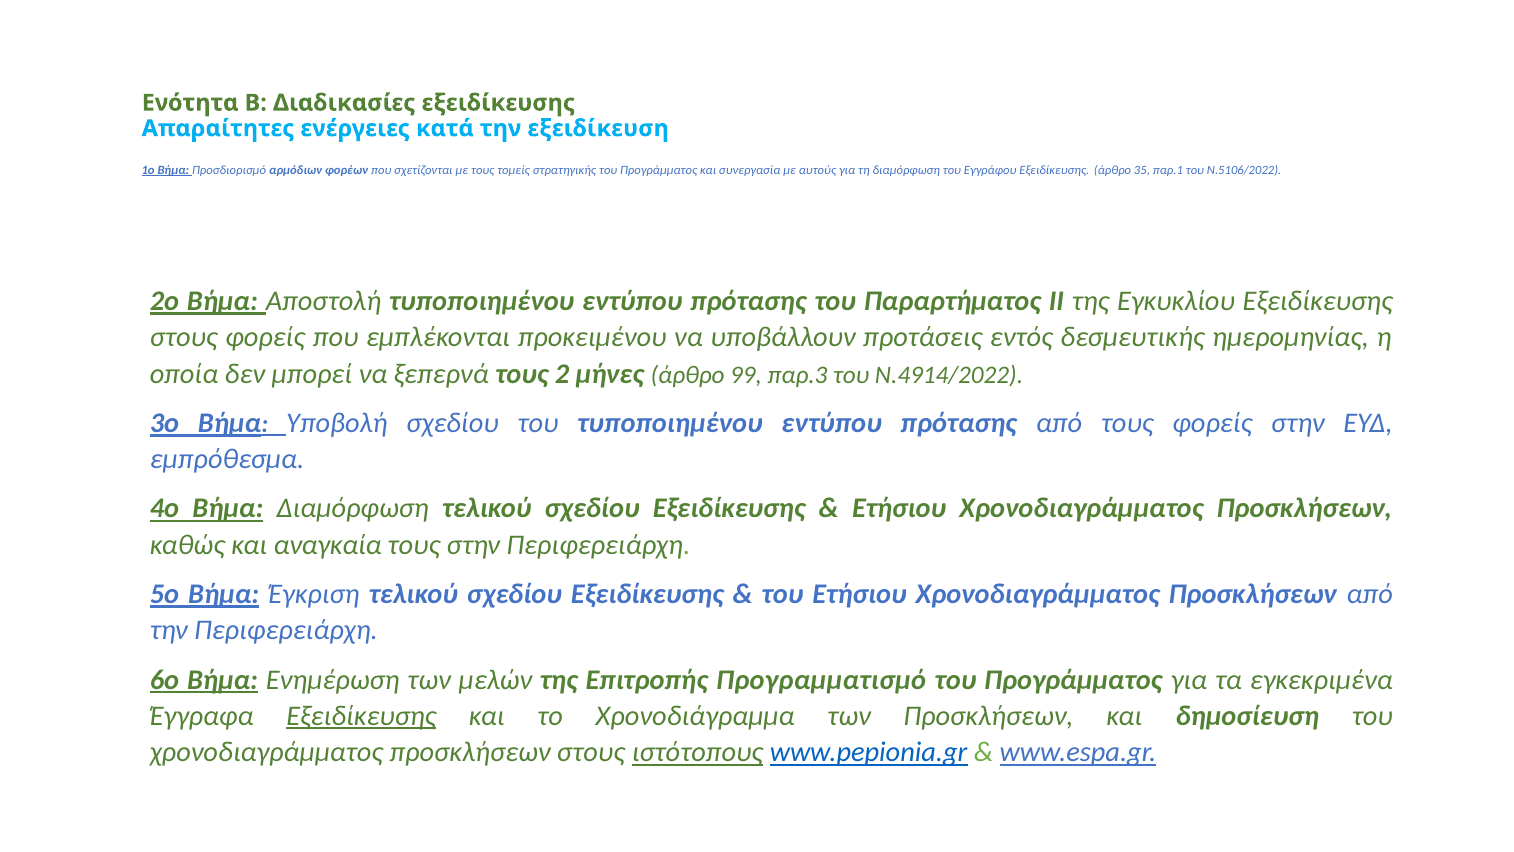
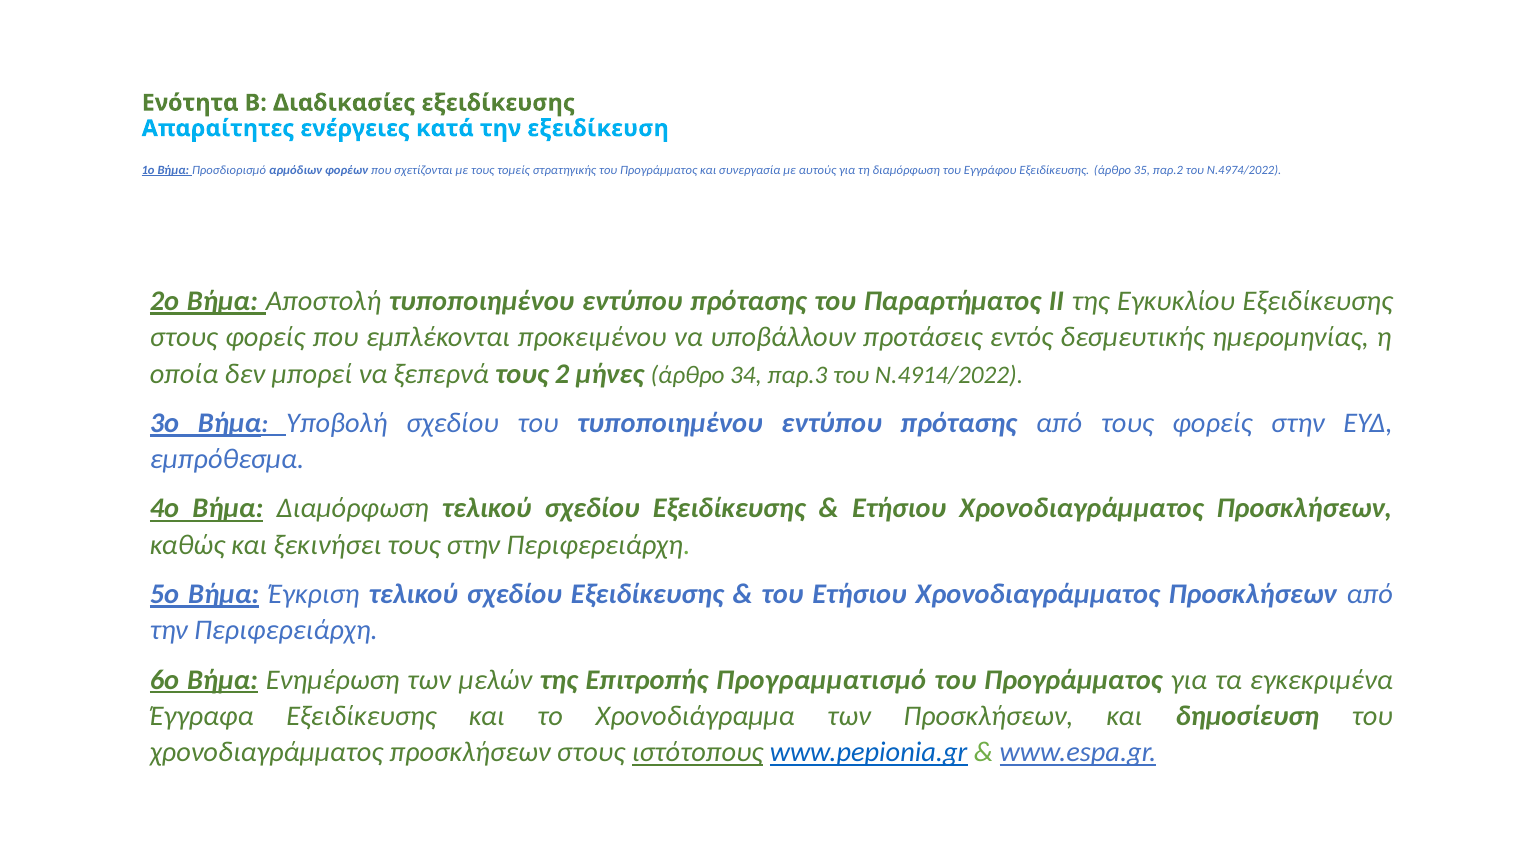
παρ.1: παρ.1 -> παρ.2 (1168, 170)
Ν.5106/2022: Ν.5106/2022 -> Ν.4974/2022 (1244, 170)
99: 99 -> 34 (746, 375)
αναγκαία: αναγκαία -> ξεκινήσει (327, 545)
Εξειδίκευσης underline: present -> none (361, 716)
